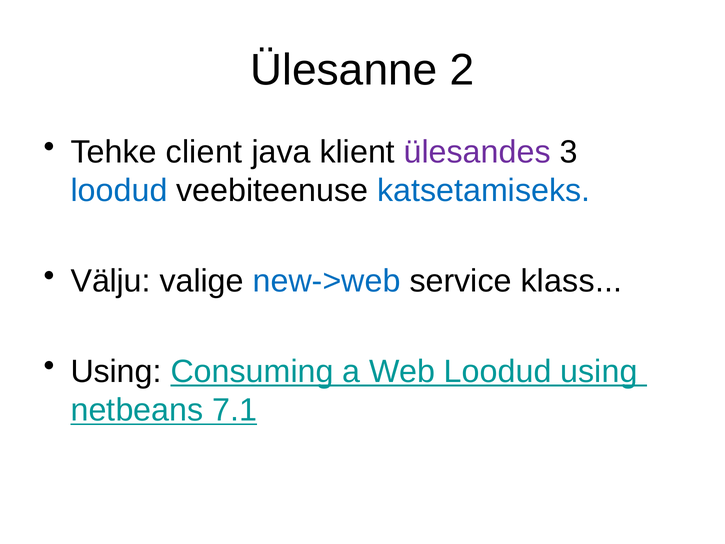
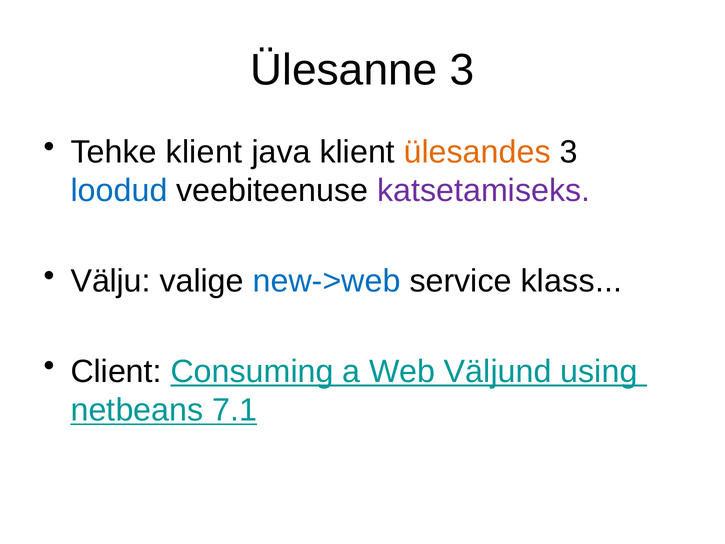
Ülesanne 2: 2 -> 3 (462, 70)
Tehke client: client -> klient (204, 152)
ülesandes colour: purple -> orange (477, 152)
katsetamiseks colour: blue -> purple (484, 191)
Using: Using -> Client (116, 371)
Web Loodud: Loodud -> Väljund (498, 371)
